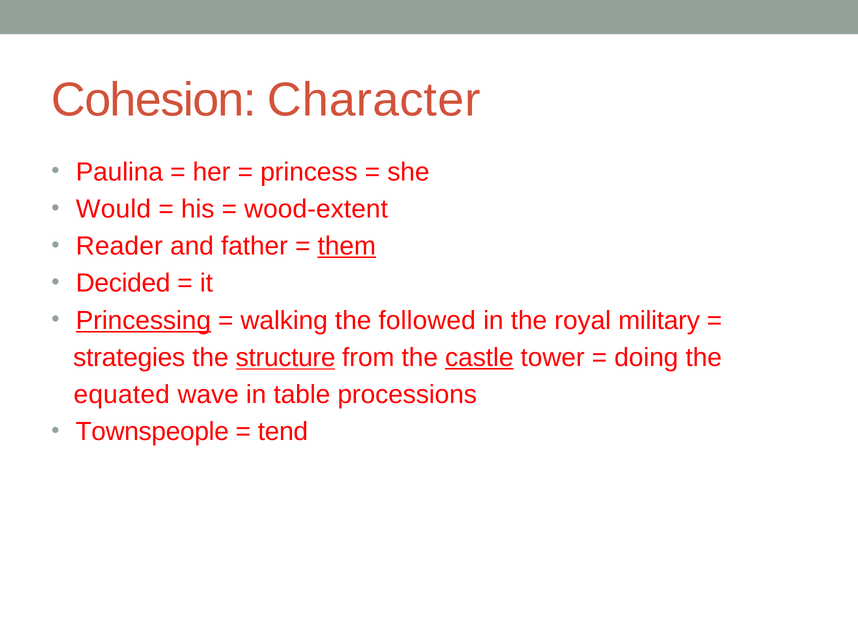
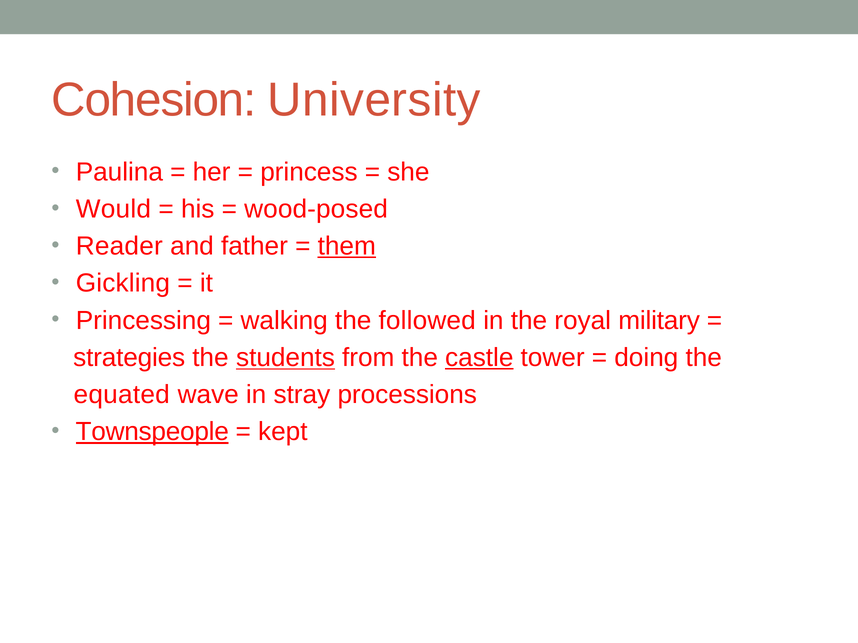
Character: Character -> University (374, 100)
wood-extent: wood-extent -> wood-posed (316, 209)
Decided: Decided -> Gickling (123, 283)
Princessing underline: present -> none (143, 321)
structure: structure -> students (286, 358)
table: table -> stray (302, 395)
Townspeople underline: none -> present (152, 432)
tend: tend -> kept (283, 432)
